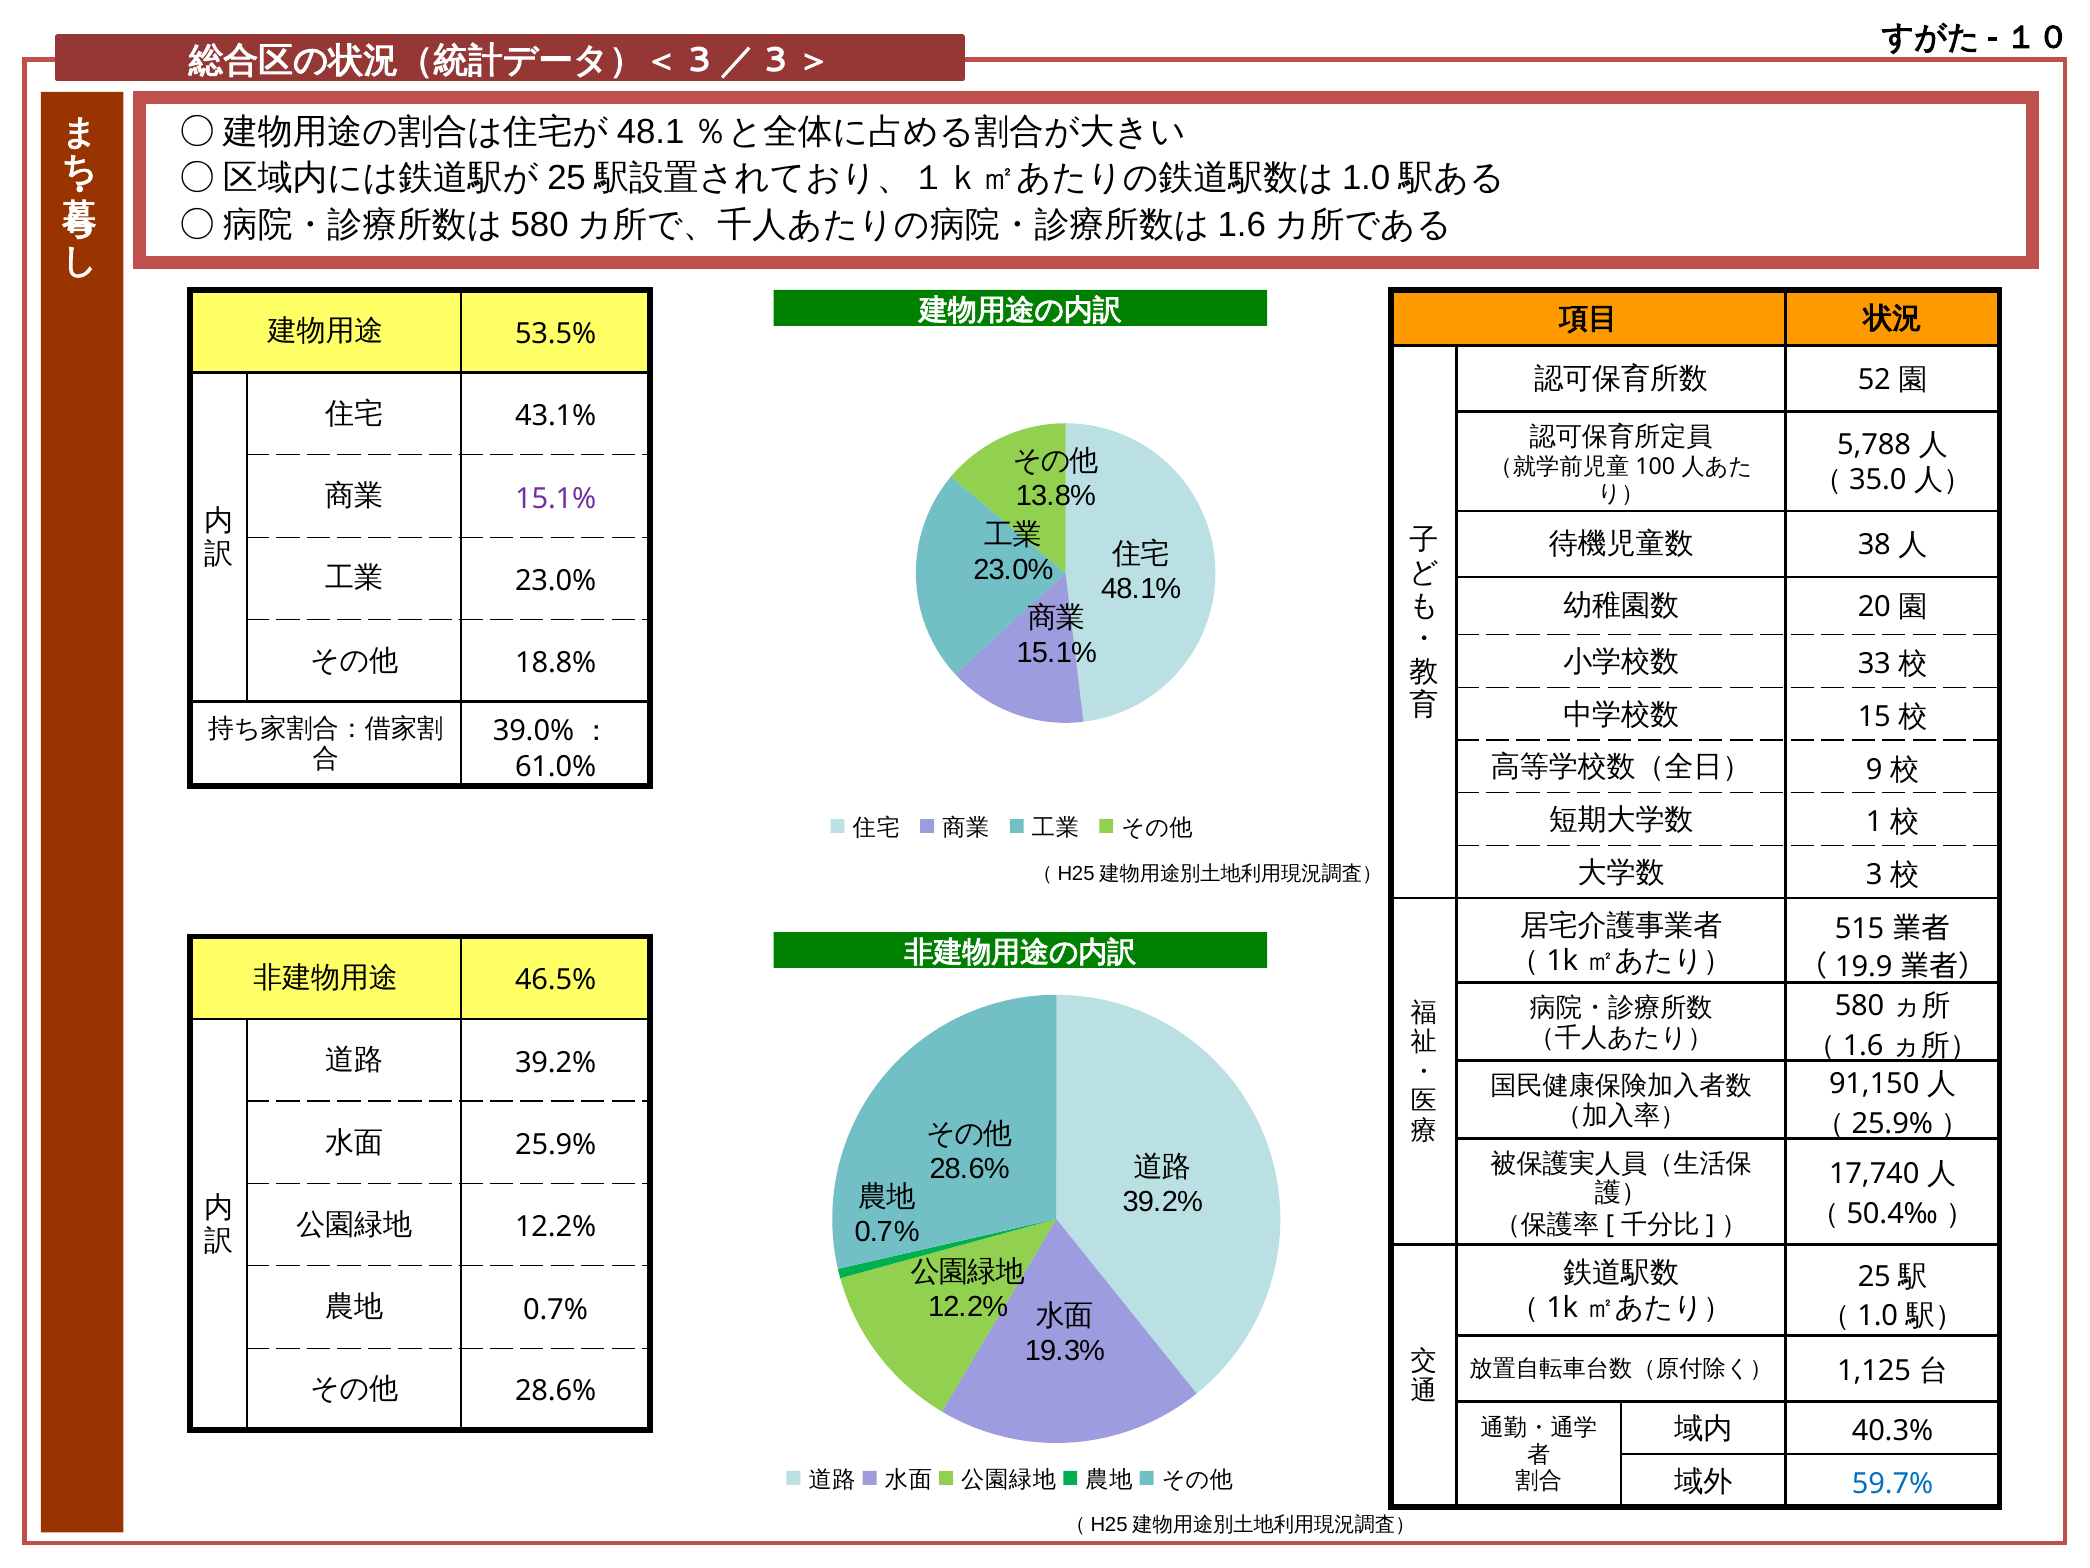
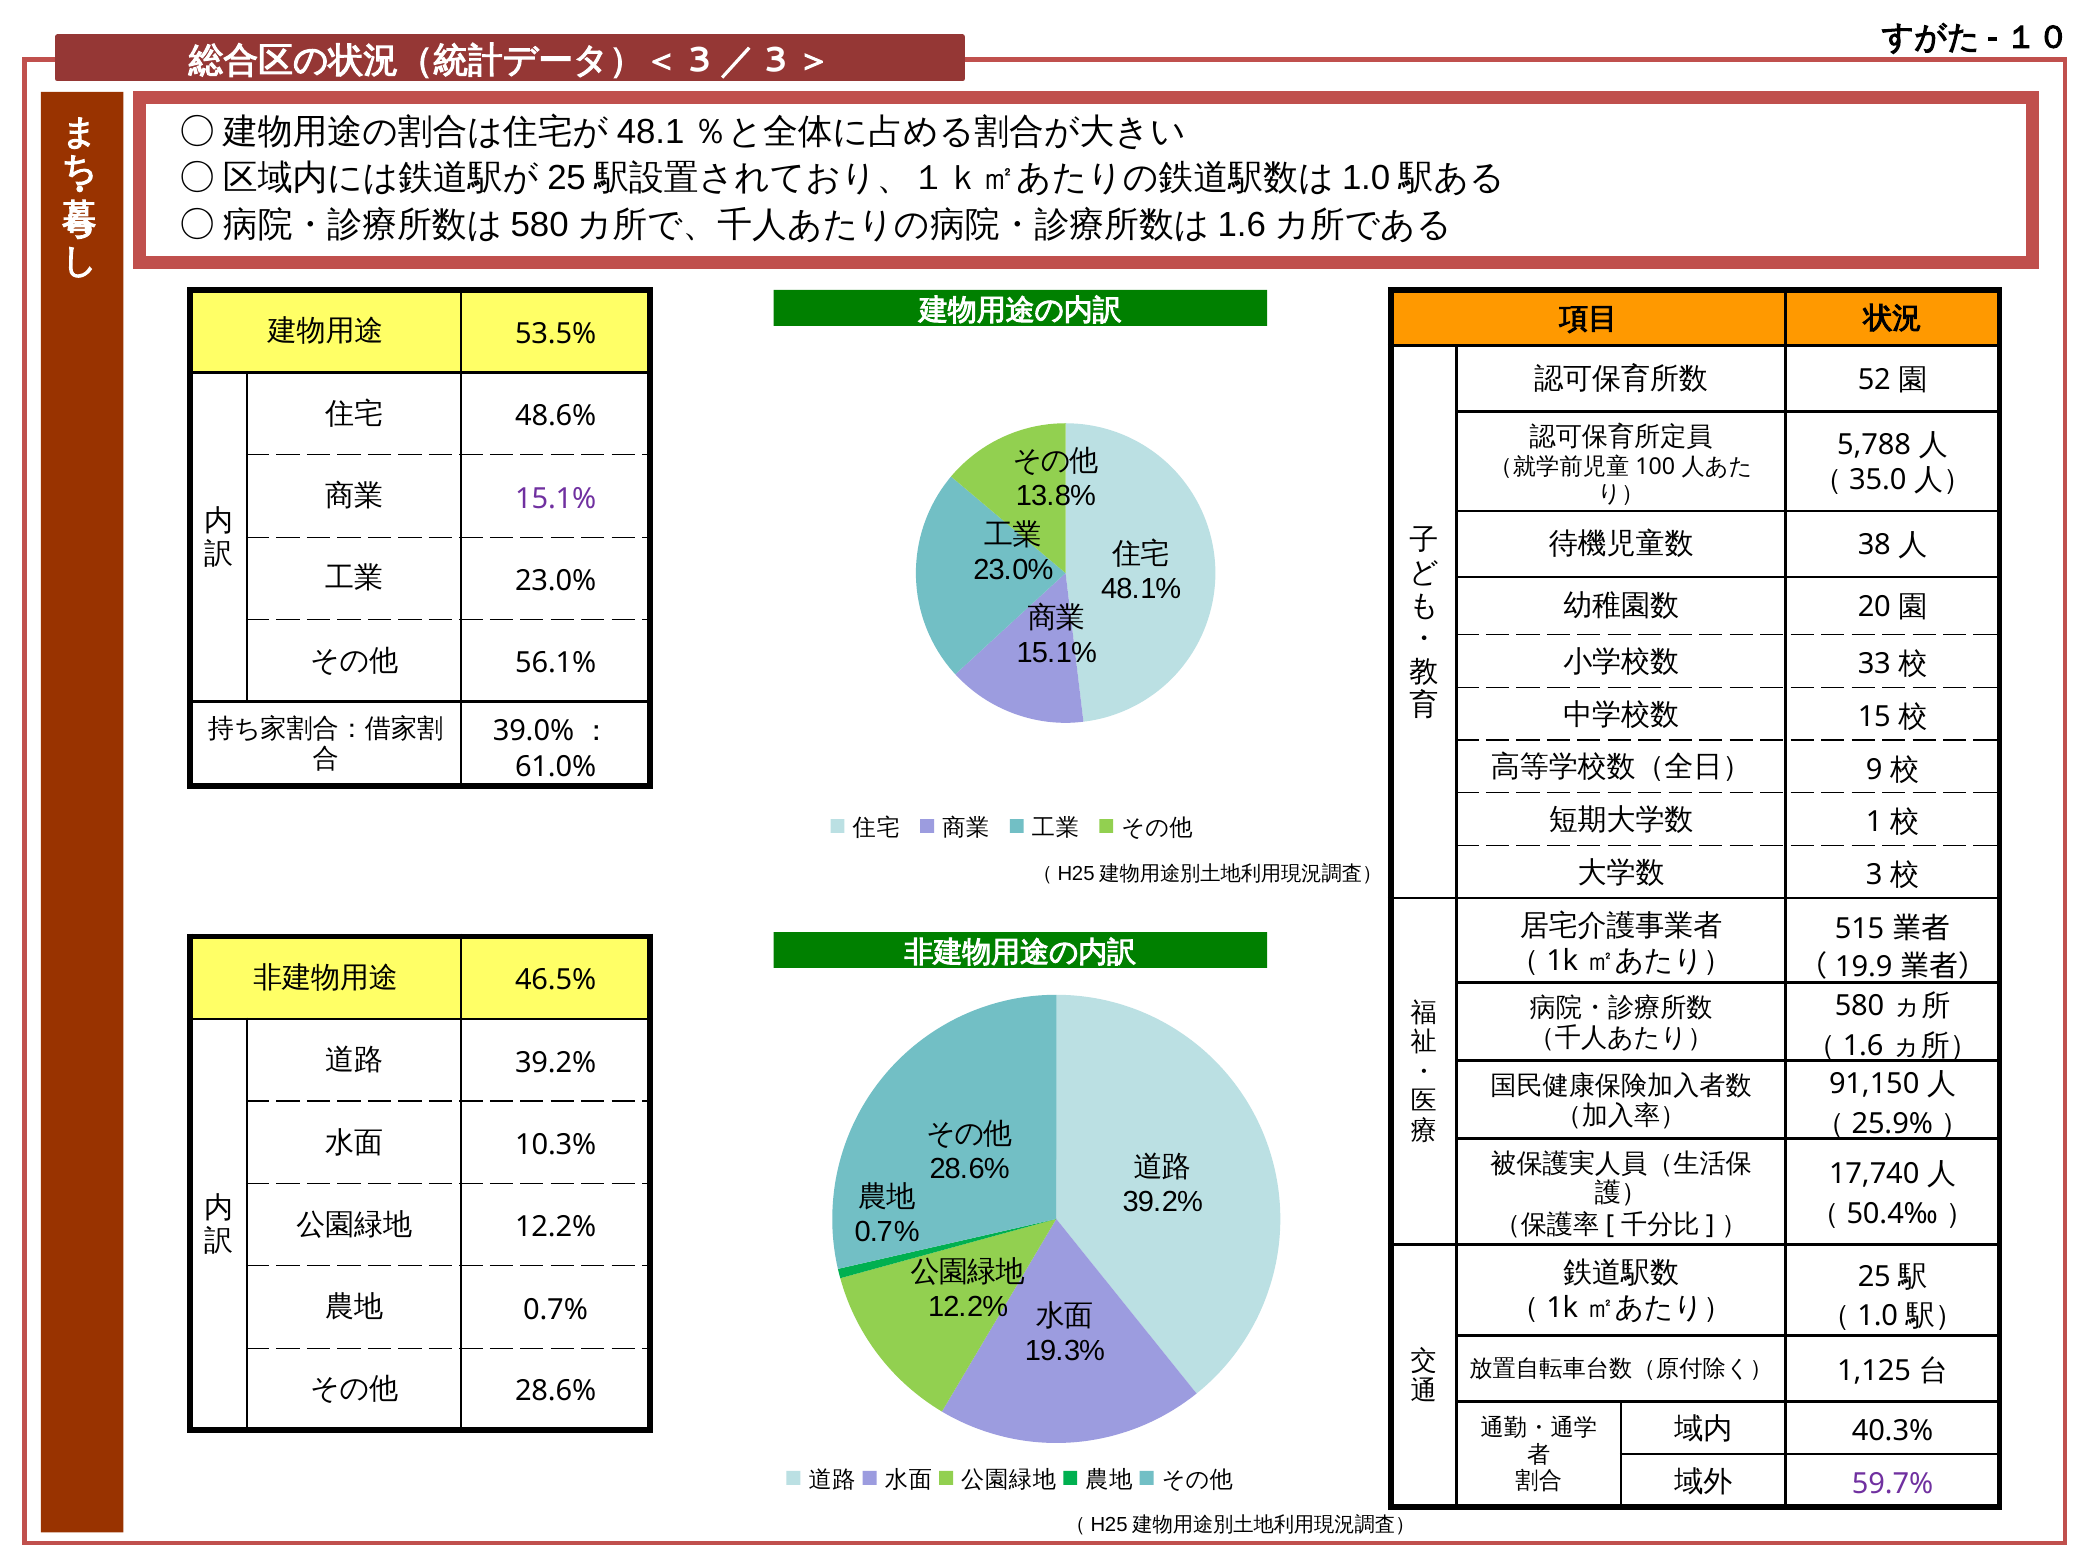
43.1%: 43.1% -> 48.6% (556, 416)
18.8%: 18.8% -> 56.1% (556, 663)
25.9%: 25.9% -> 10.3% (556, 1145)
59.7% colour: blue -> purple (1893, 1483)
